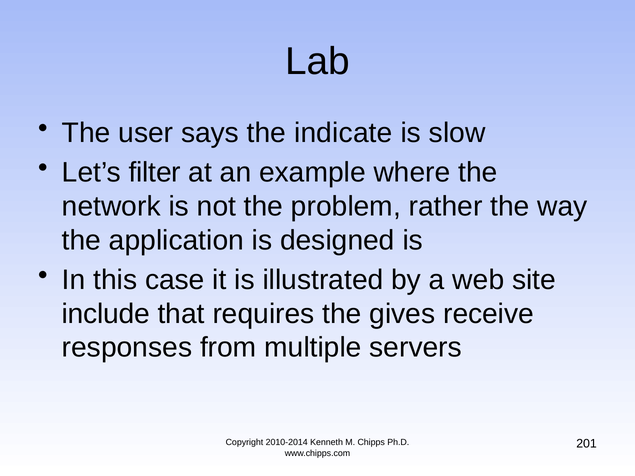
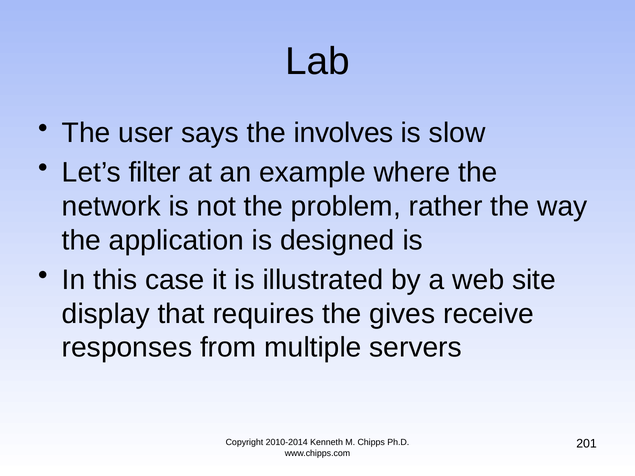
indicate: indicate -> involves (344, 133)
include: include -> display (106, 314)
